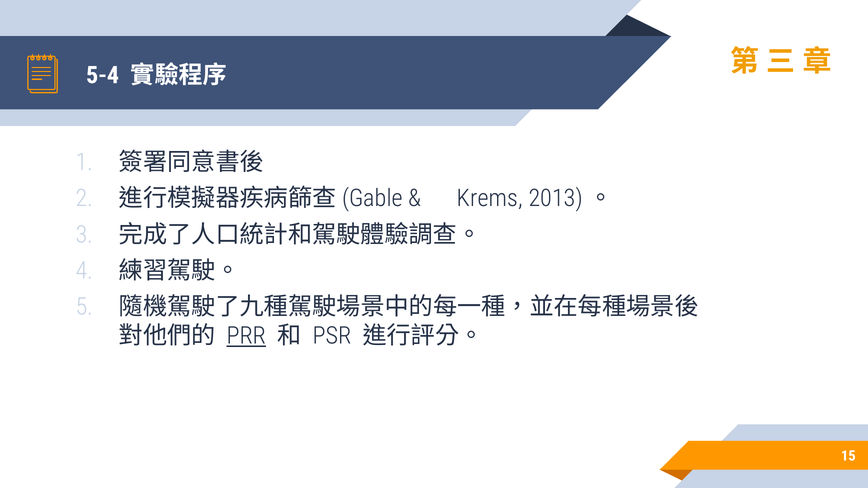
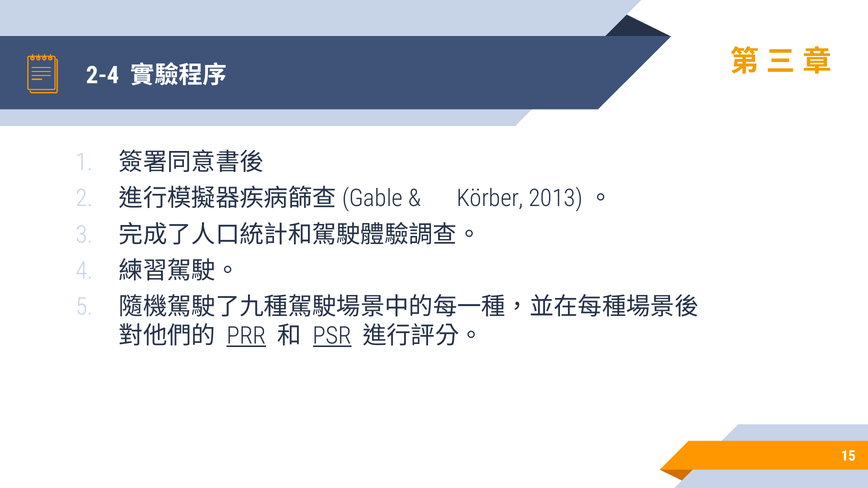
5-4: 5-4 -> 2-4 (103, 75)
Krems: Krems -> Körber (490, 199)
PSR underline: none -> present (332, 336)
